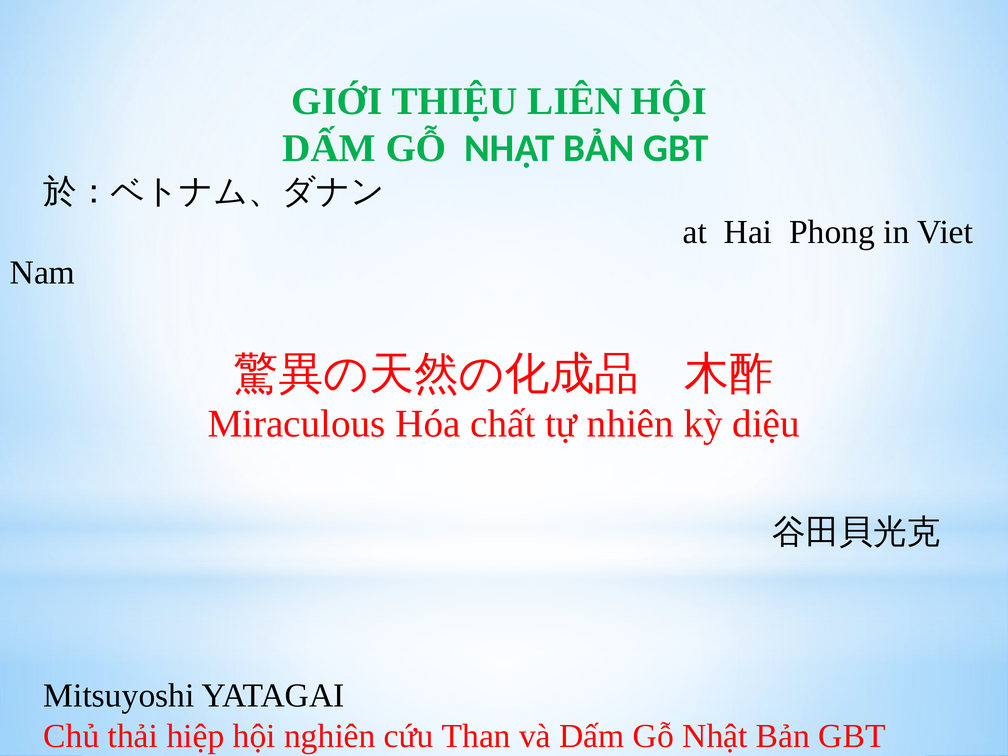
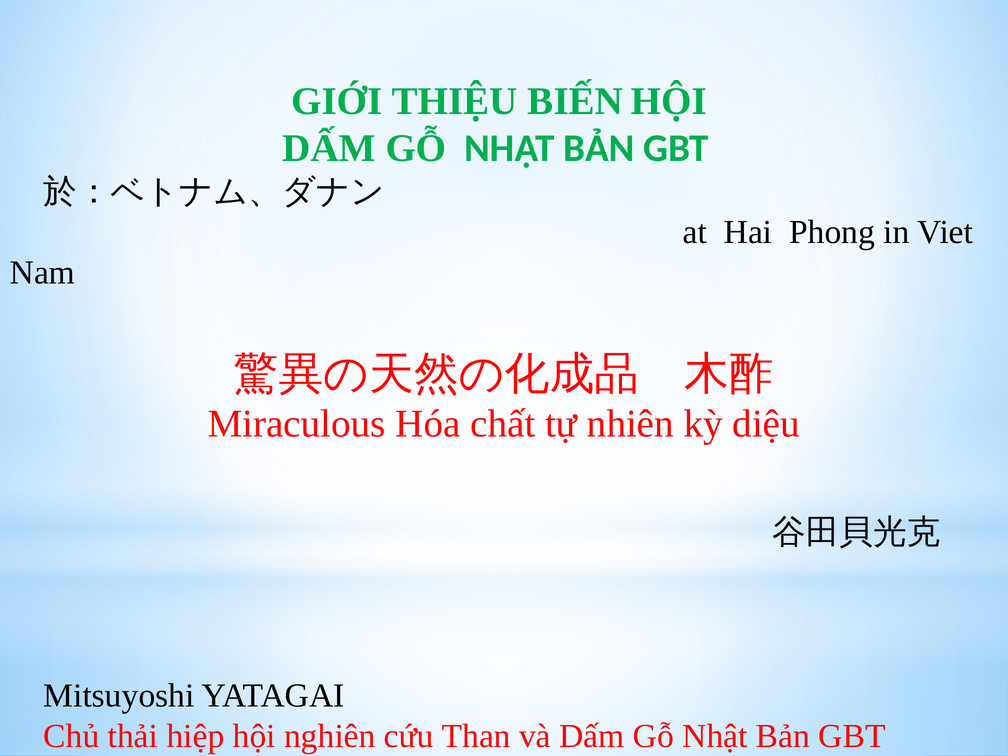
LIÊN: LIÊN -> BIẾN (575, 101)
